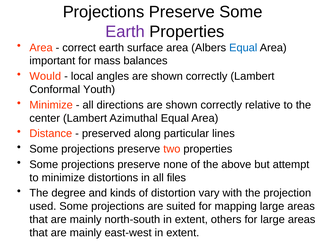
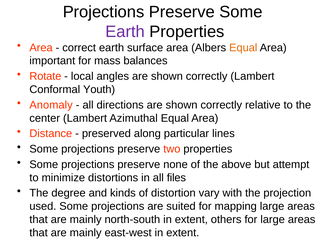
Equal colour: blue -> orange (243, 48)
Would: Would -> Rotate (45, 76)
Minimize: Minimize -> Anomaly (51, 105)
